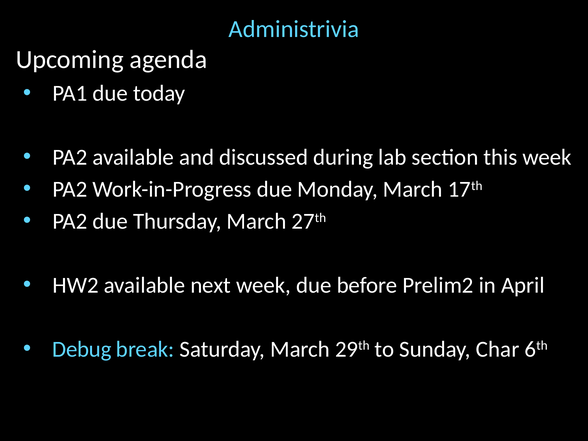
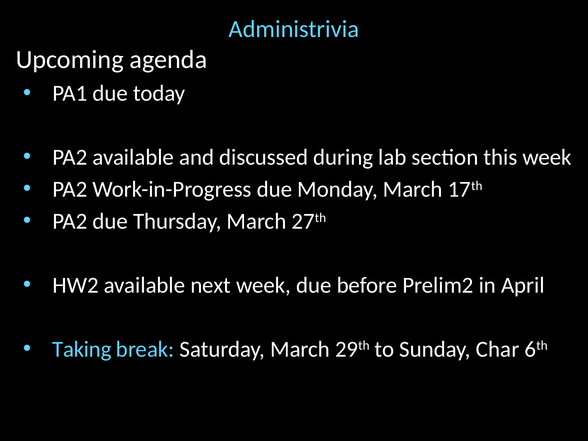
Debug: Debug -> Taking (82, 349)
